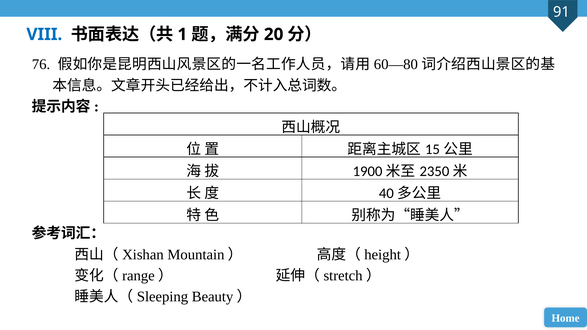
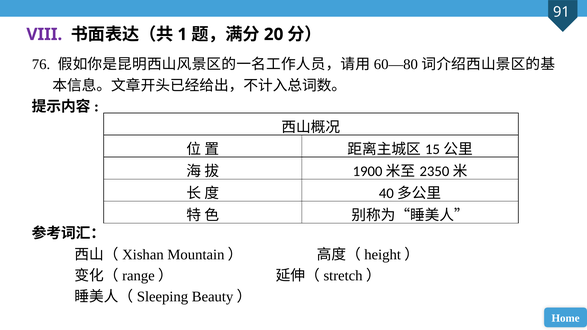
VIII colour: blue -> purple (44, 34)
